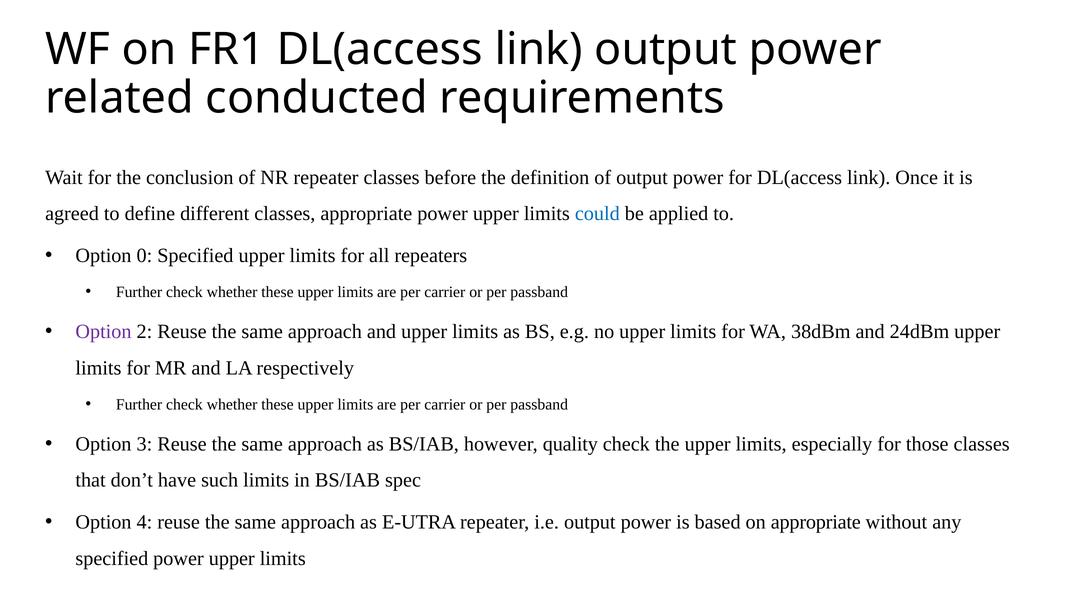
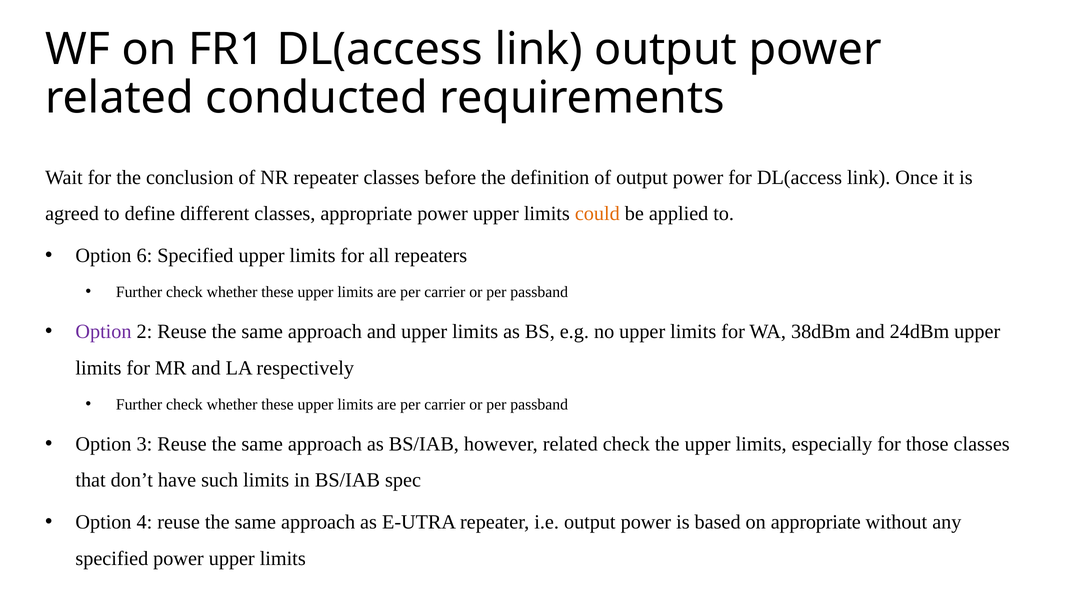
could colour: blue -> orange (597, 214)
0: 0 -> 6 (144, 256)
however quality: quality -> related (570, 444)
